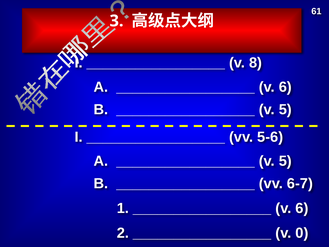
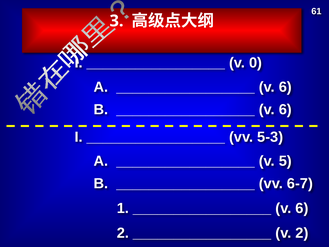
8: 8 -> 0 (256, 63)
5: 5 -> 6 (285, 109)
5-6: 5-6 -> 5-3 (270, 137)
v 0: 0 -> 2 (302, 233)
